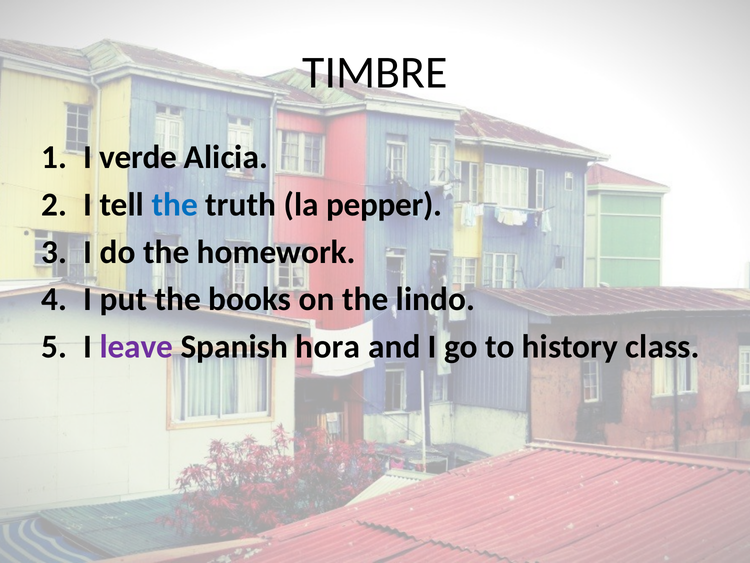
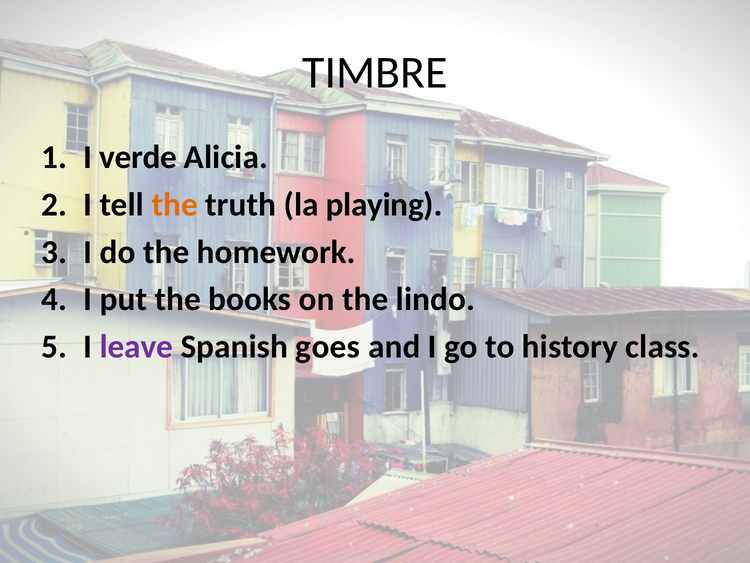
the colour: blue -> orange (175, 205)
pepper: pepper -> playing (384, 205)
hora: hora -> goes (328, 346)
